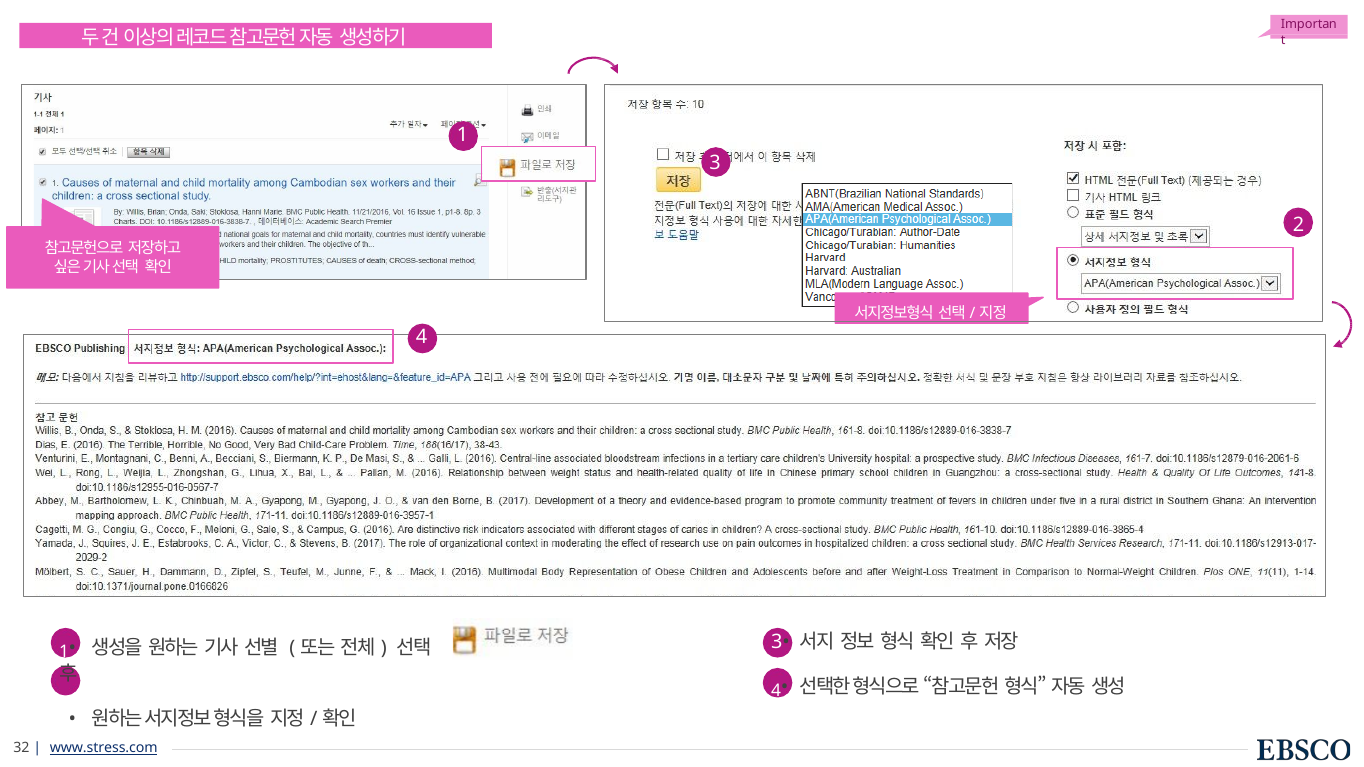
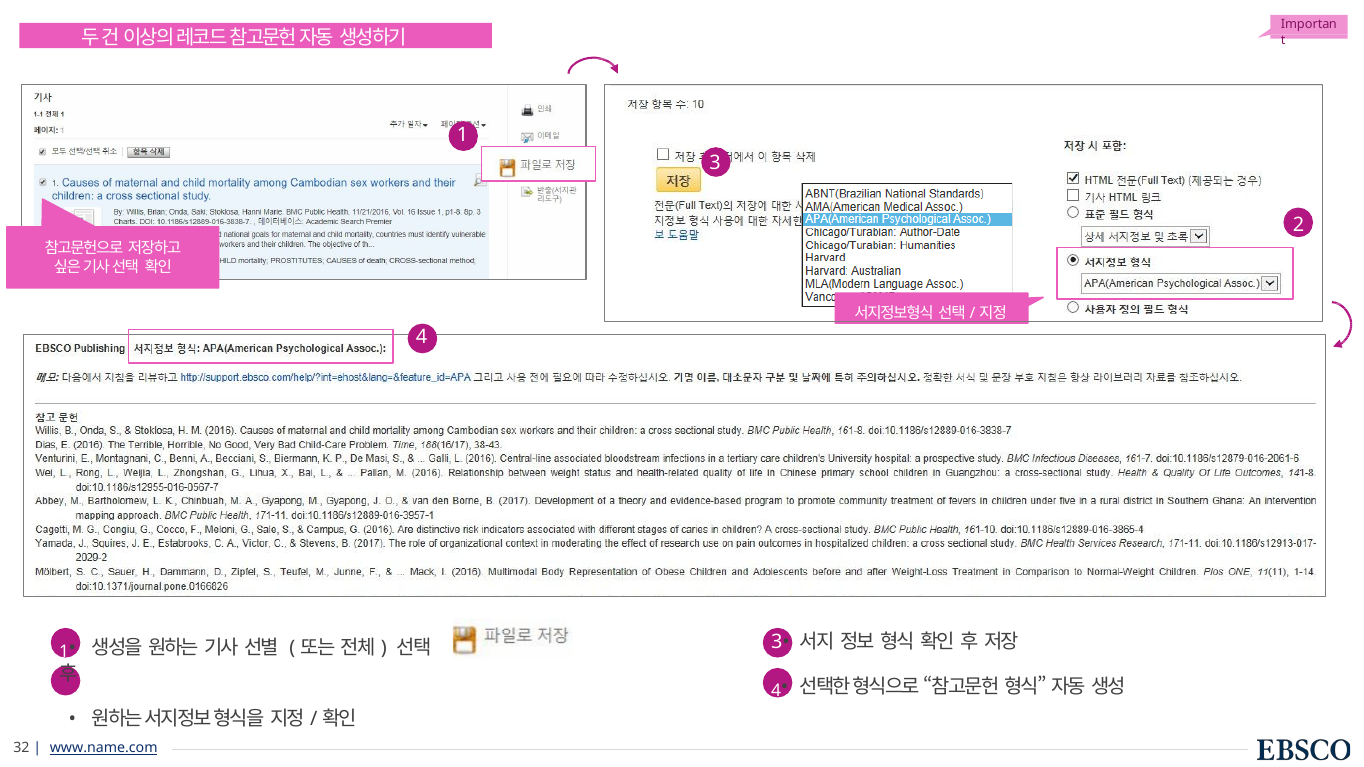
www.stress.com: www.stress.com -> www.name.com (104, 748)
